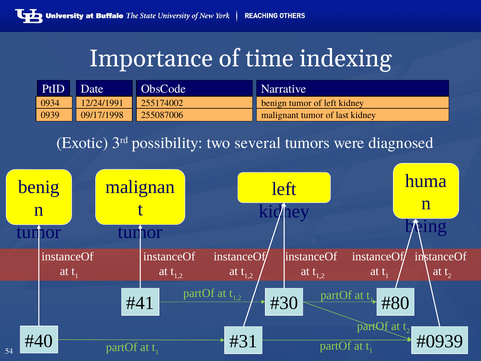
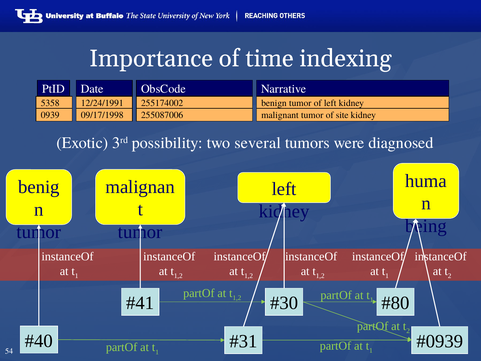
0934: 0934 -> 5358 (50, 103)
last: last -> site (342, 115)
